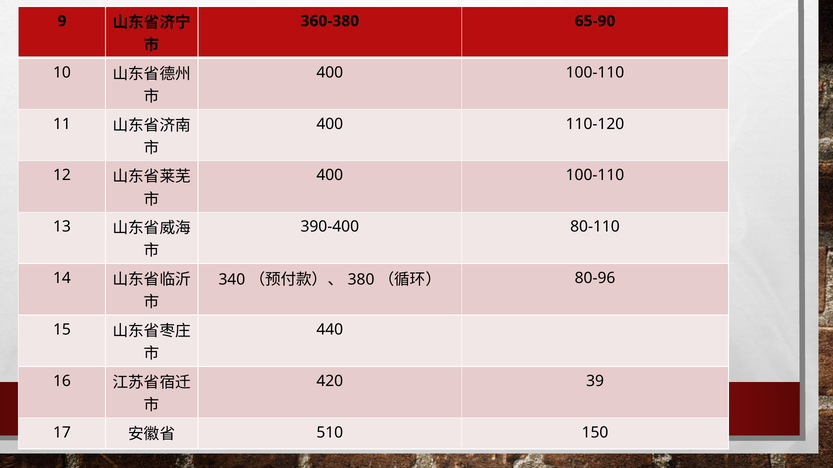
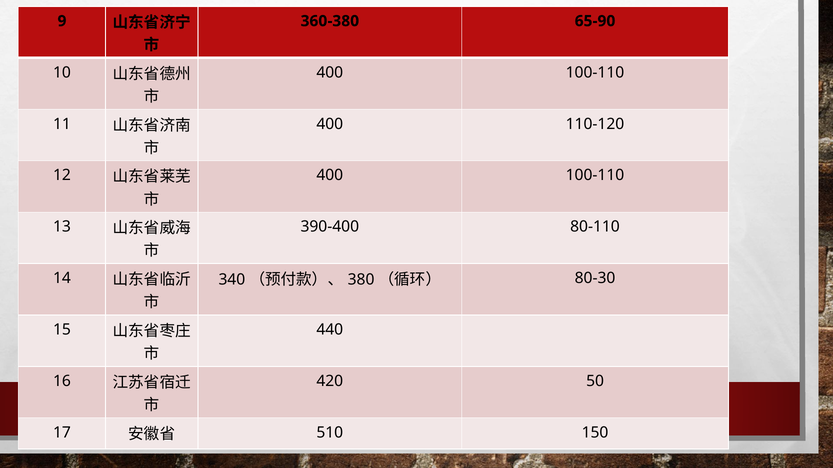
80-96: 80-96 -> 80-30 (595, 278)
39: 39 -> 50 (595, 381)
